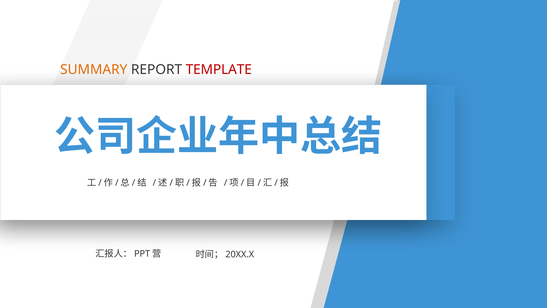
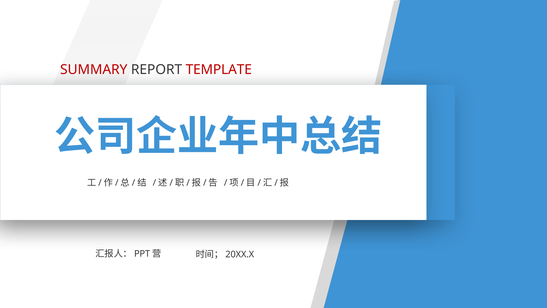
SUMMARY colour: orange -> red (94, 70)
